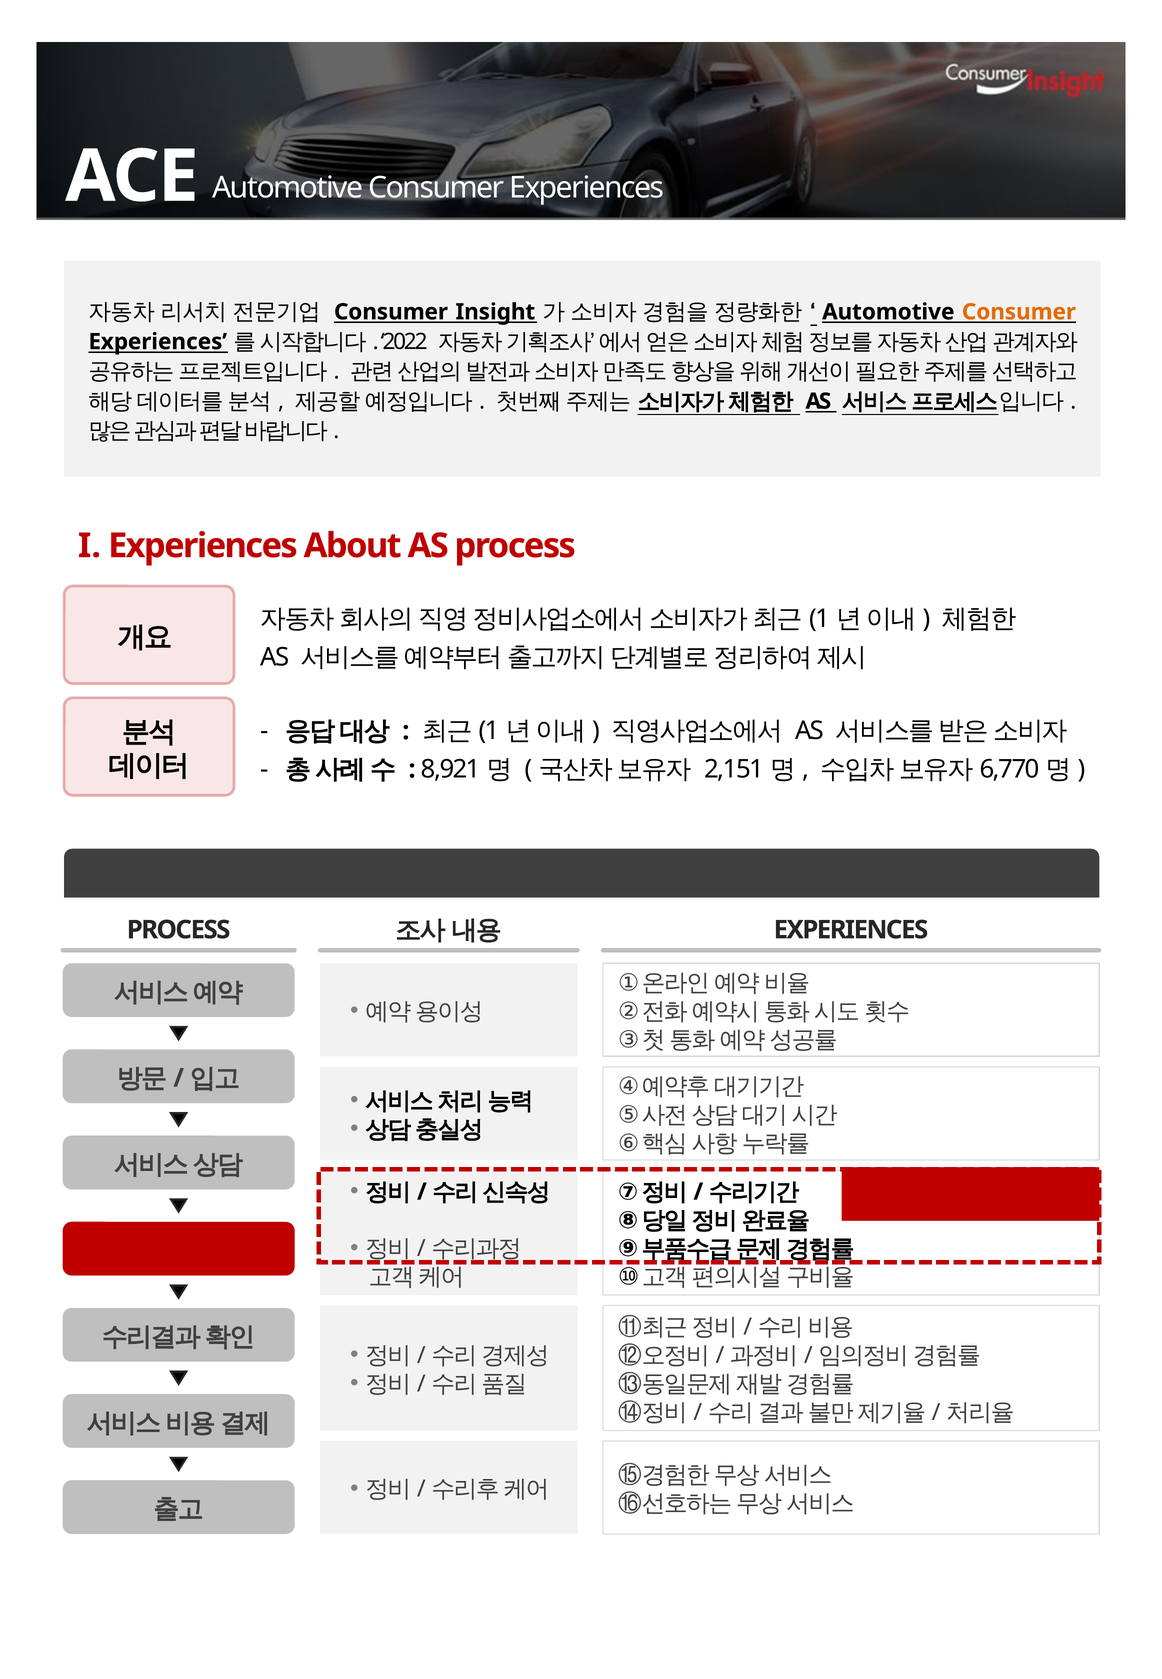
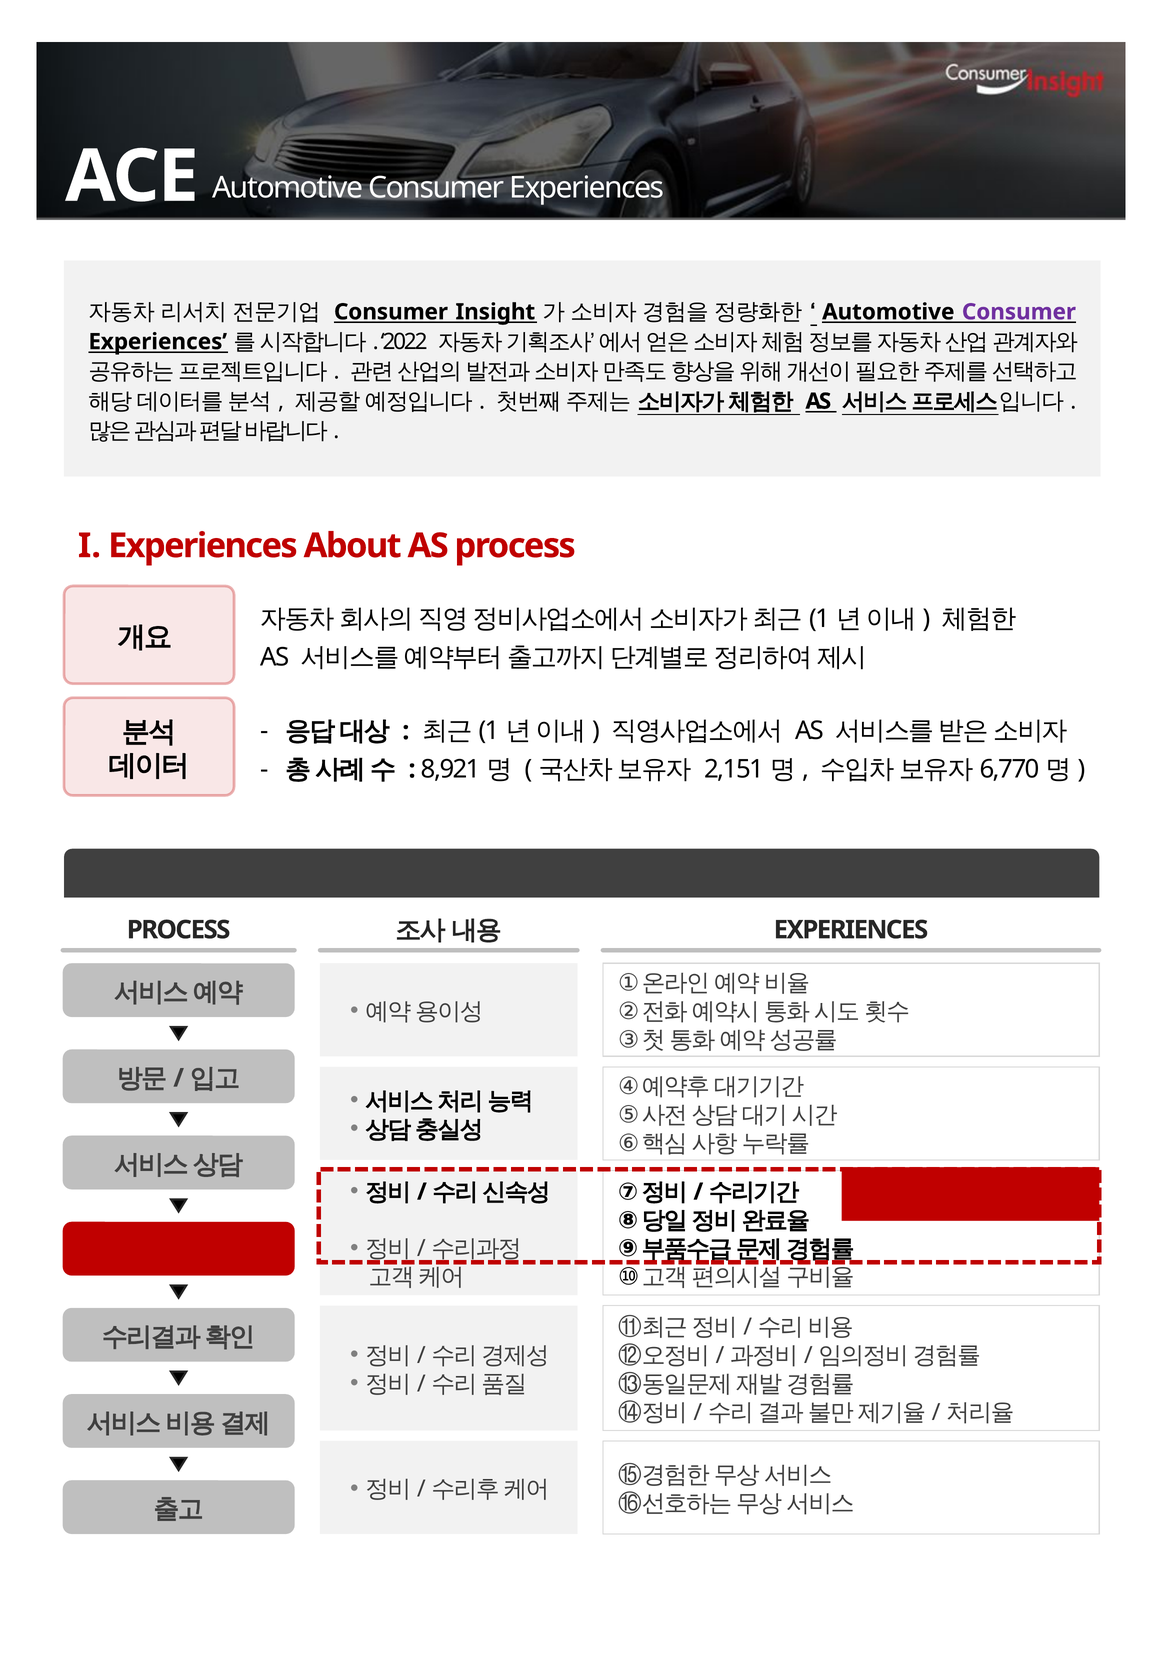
Consumer colour: orange -> purple (1019, 312)
